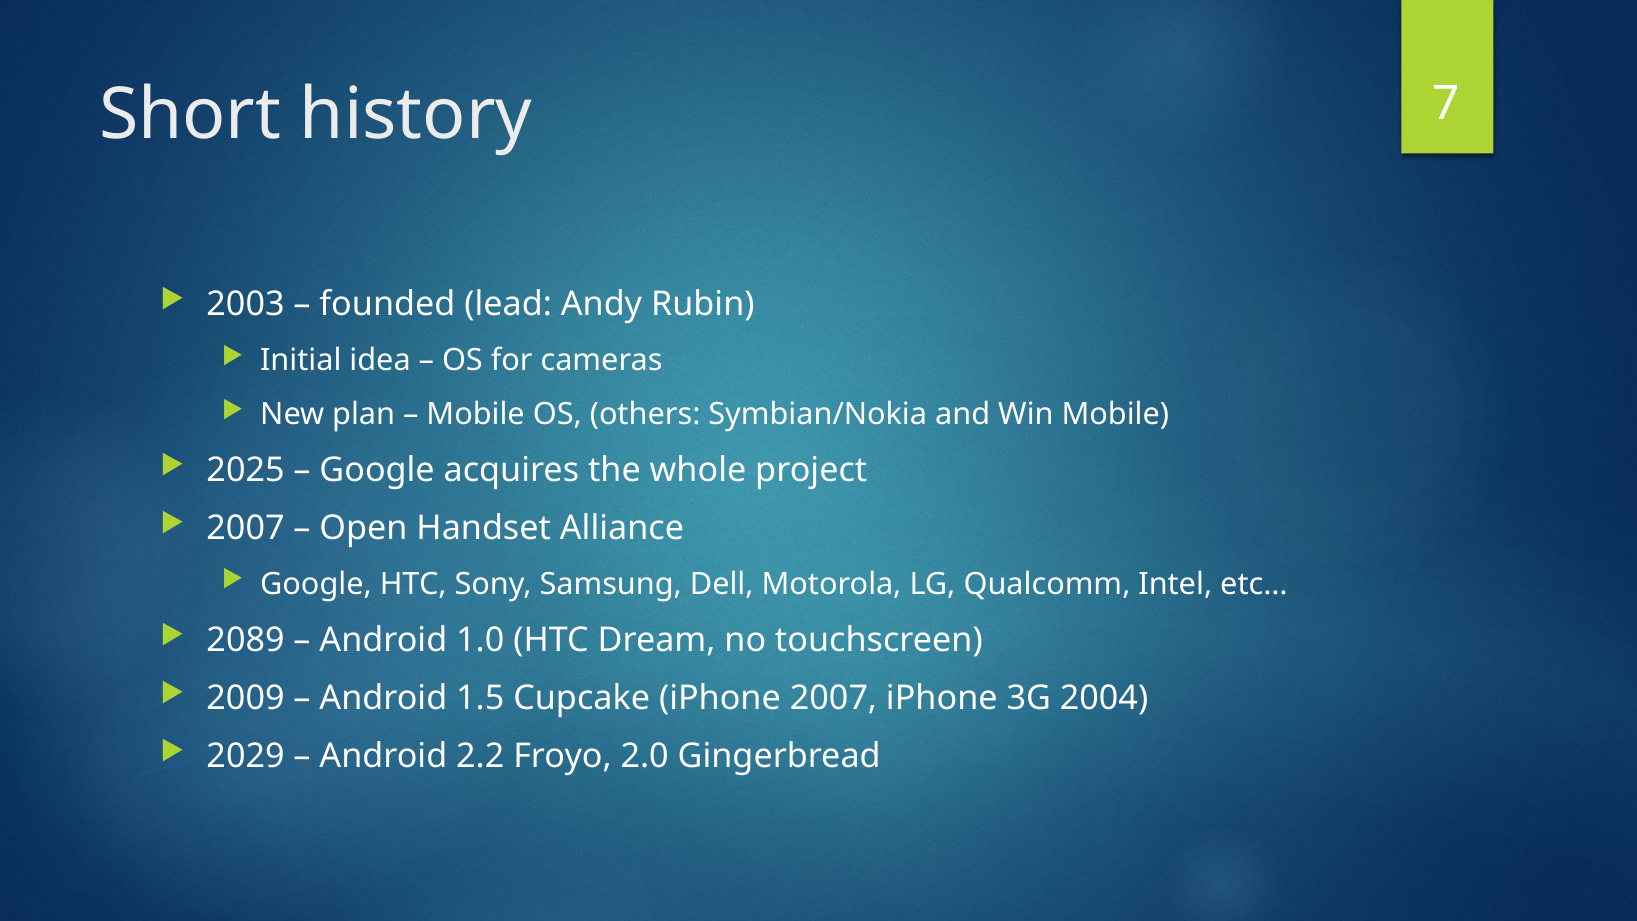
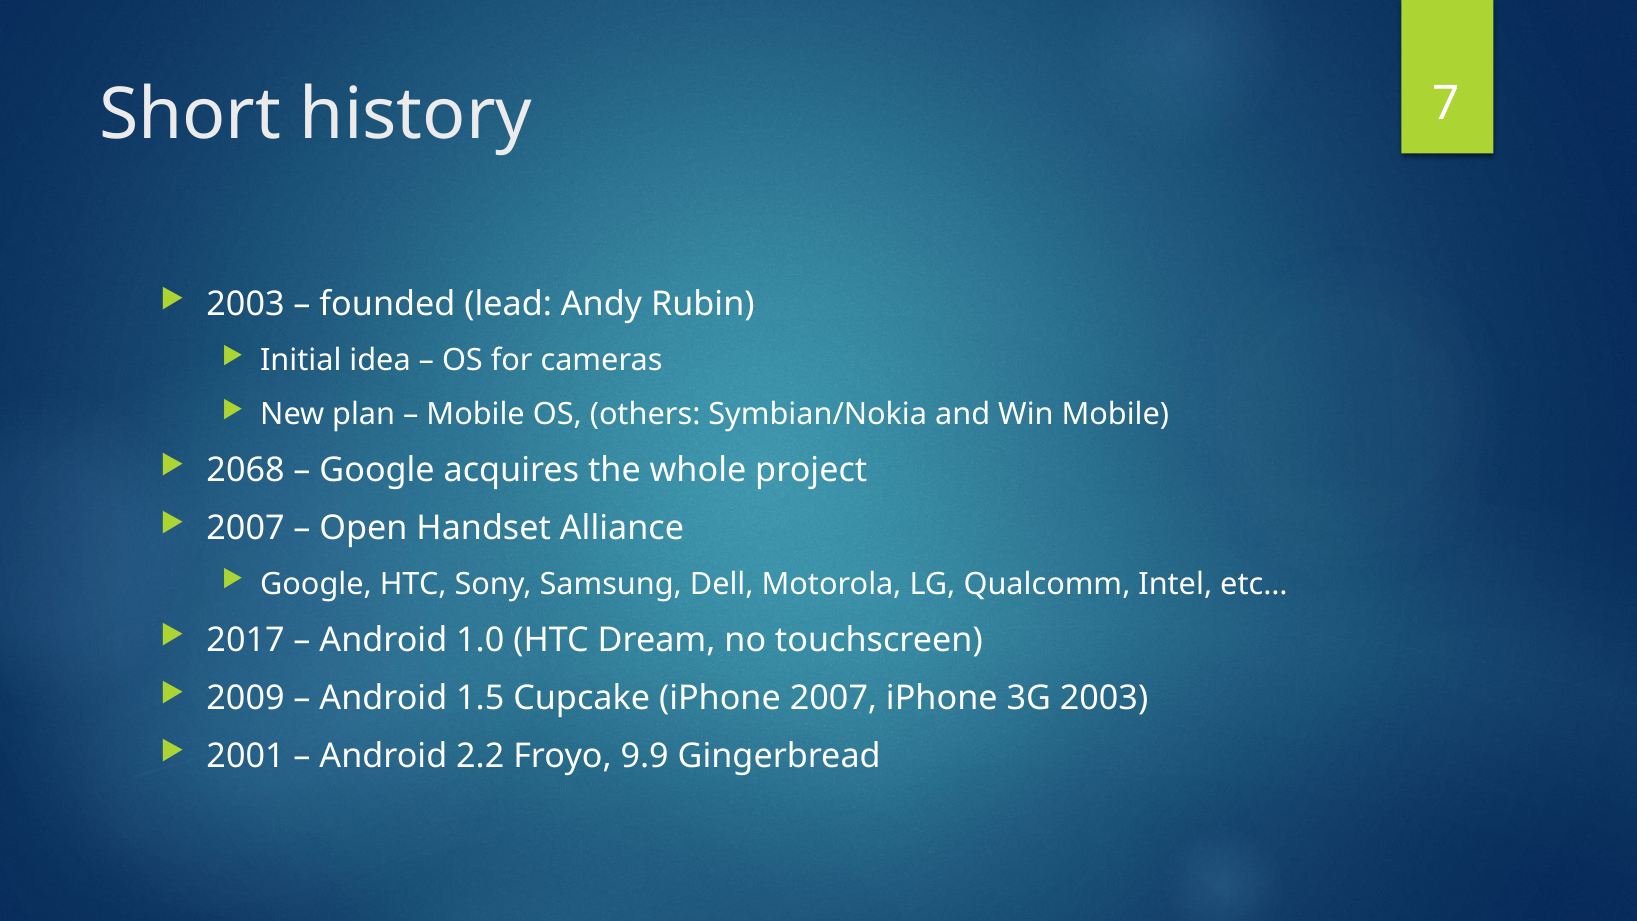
2025: 2025 -> 2068 (246, 470)
2089: 2089 -> 2017 (246, 640)
3G 2004: 2004 -> 2003 (1104, 698)
2029: 2029 -> 2001 (246, 756)
2.0: 2.0 -> 9.9 (645, 756)
